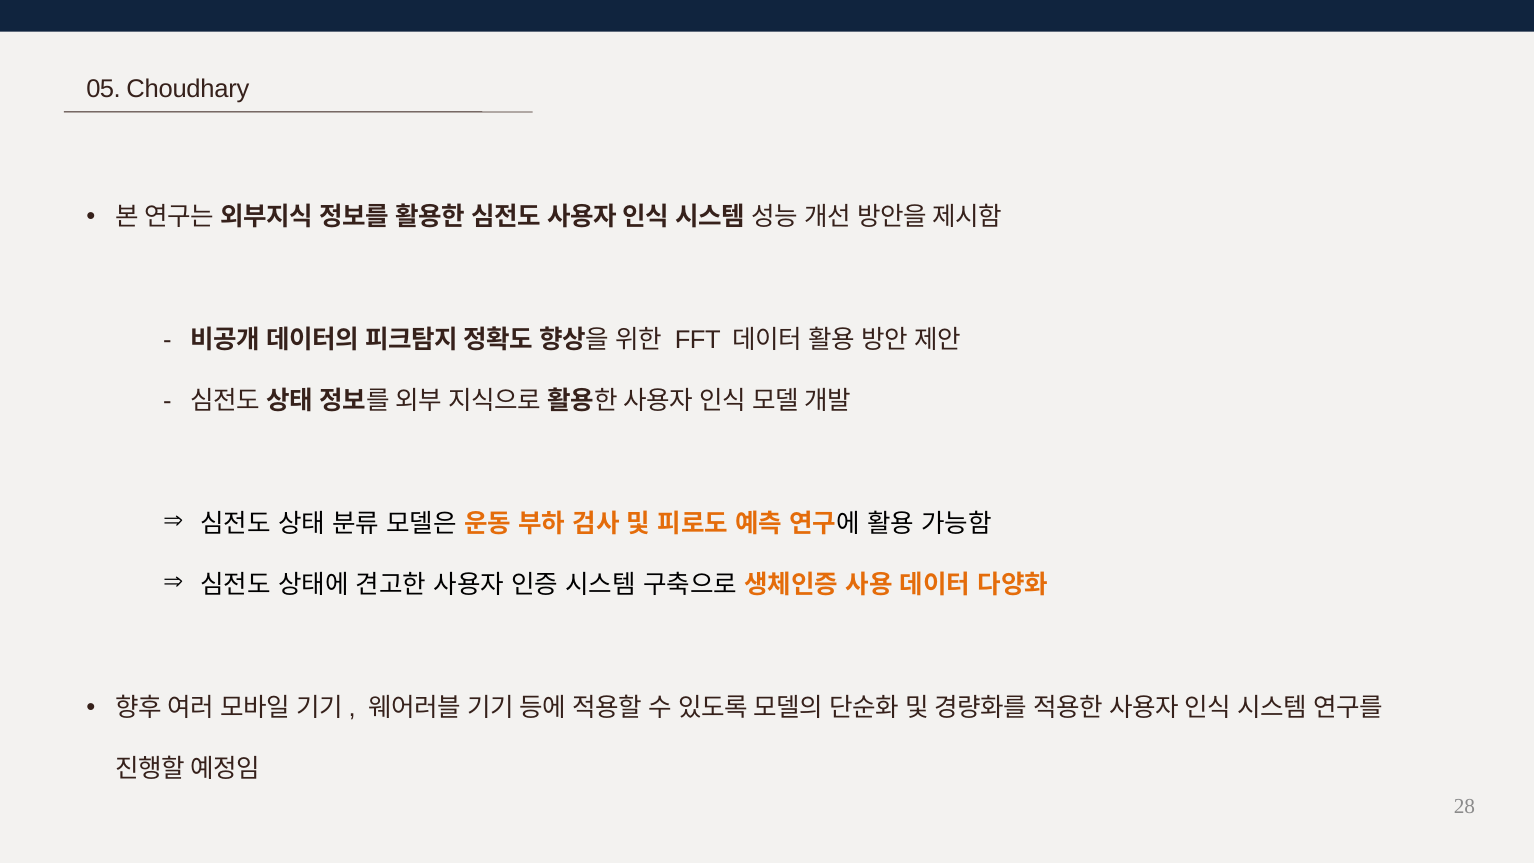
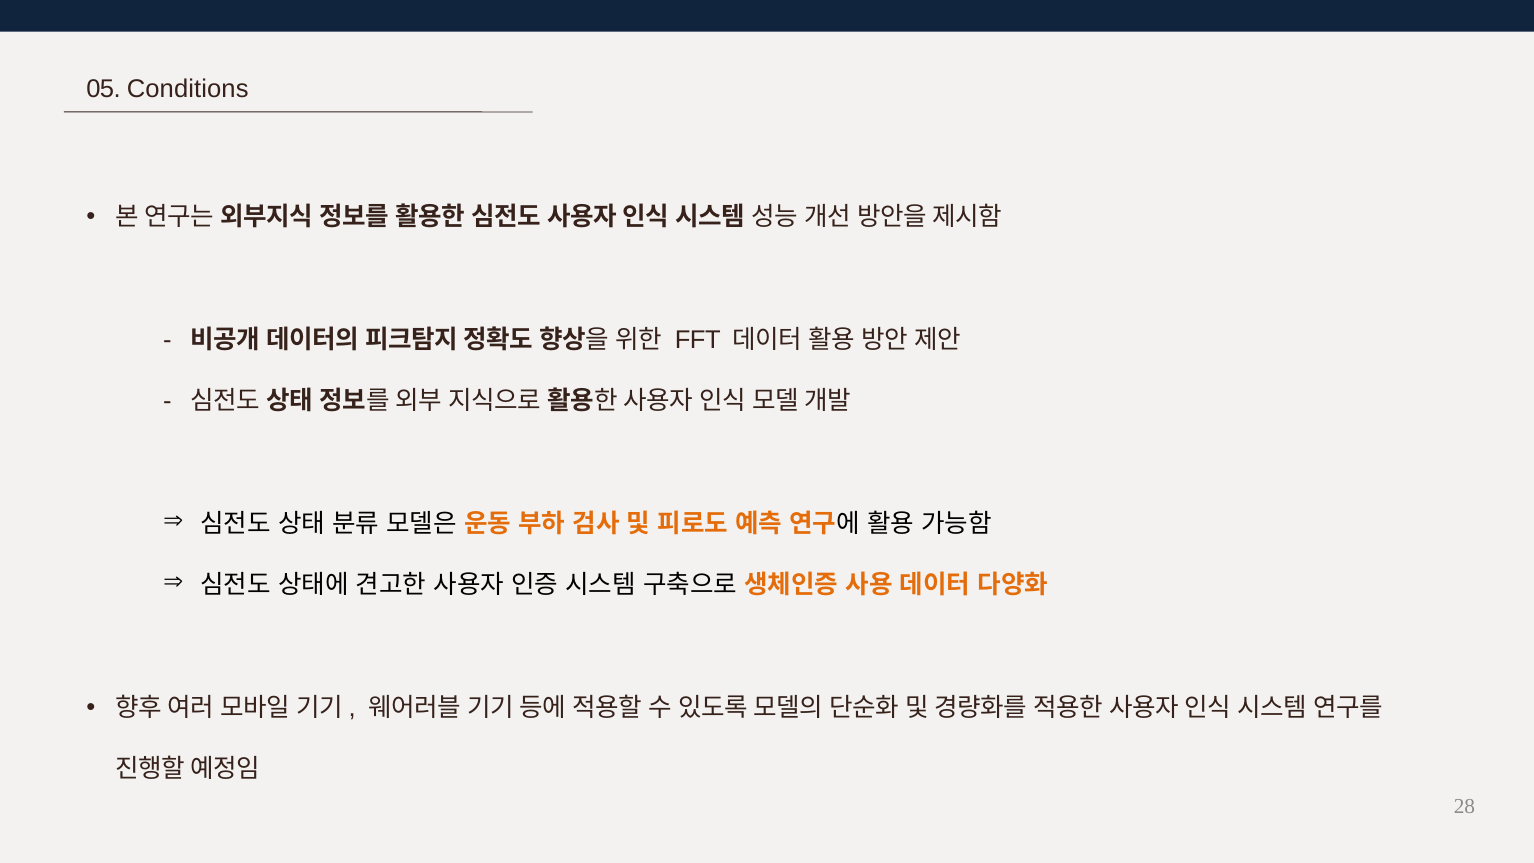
Choudhary: Choudhary -> Conditions (188, 89)
